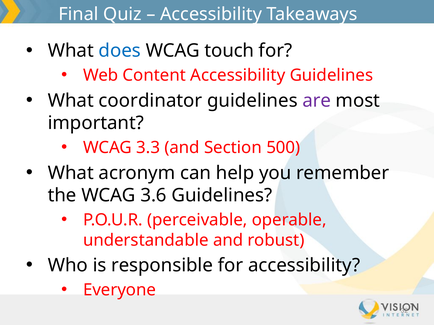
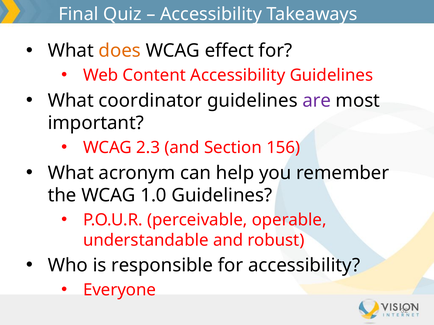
does colour: blue -> orange (120, 51)
touch: touch -> effect (229, 51)
3.3: 3.3 -> 2.3 (148, 148)
500: 500 -> 156 (283, 148)
3.6: 3.6 -> 1.0 (154, 196)
